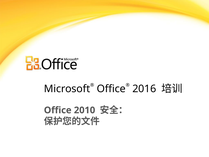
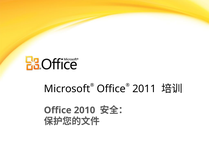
2016: 2016 -> 2011 (144, 89)
